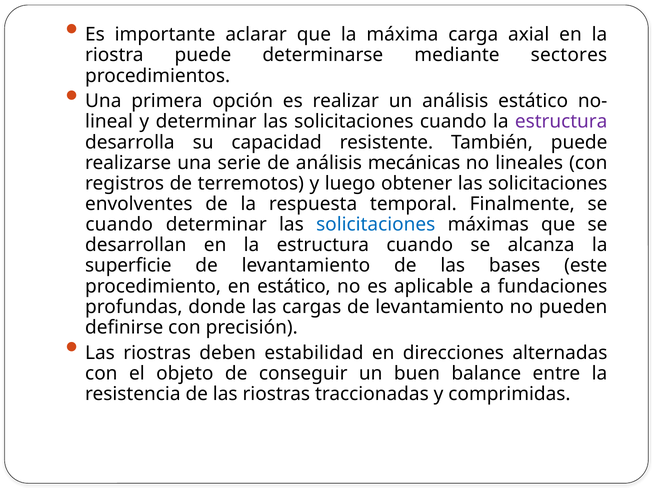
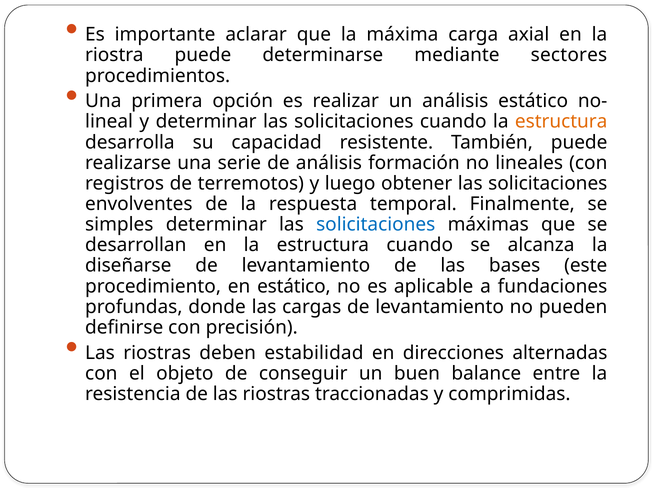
estructura colour: purple -> orange (561, 122)
mecánicas: mecánicas -> formación (414, 163)
cuando: cuando -> simples (119, 224)
superficie: superficie -> diseñarse (128, 266)
